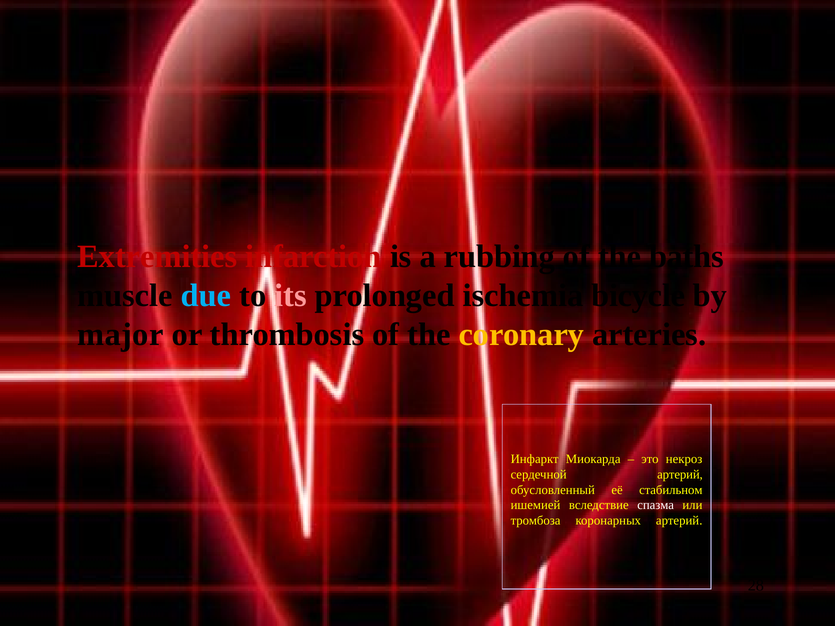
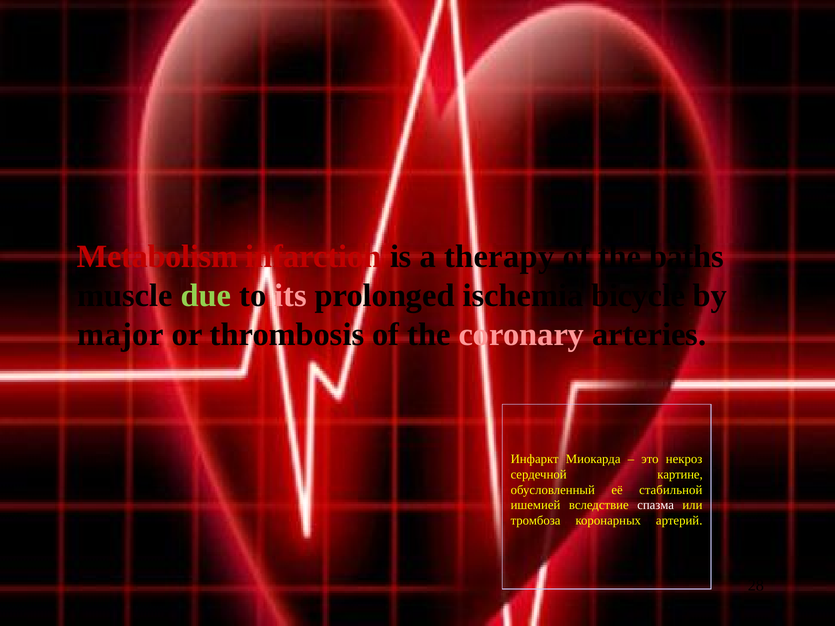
Extremities: Extremities -> Metabolism (158, 257)
rubbing: rubbing -> therapy (499, 257)
due colour: light blue -> light green (206, 296)
coronary colour: yellow -> pink (521, 335)
сердечной артерий: артерий -> картине (680, 475)
стабильном: стабильном -> стабильной (671, 490)
